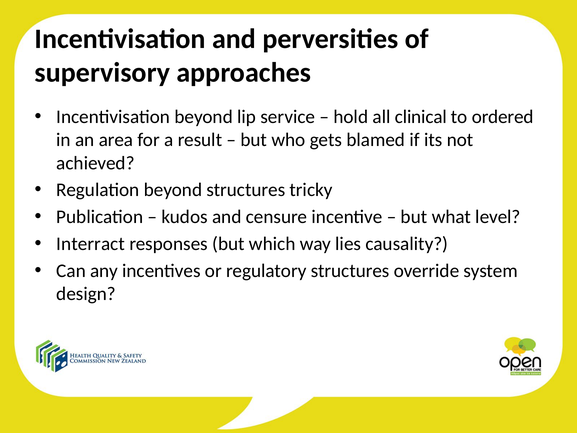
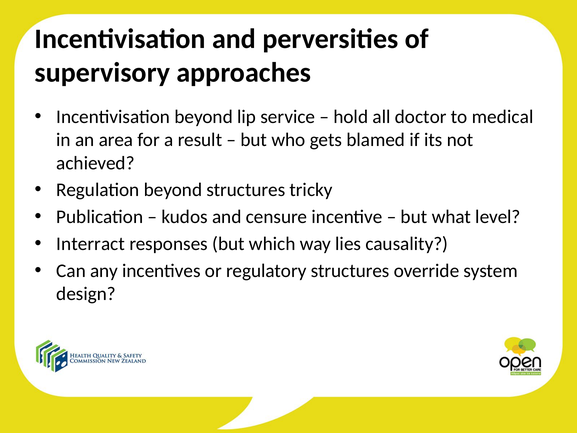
clinical: clinical -> doctor (421, 117)
ordered: ordered -> medical (503, 117)
